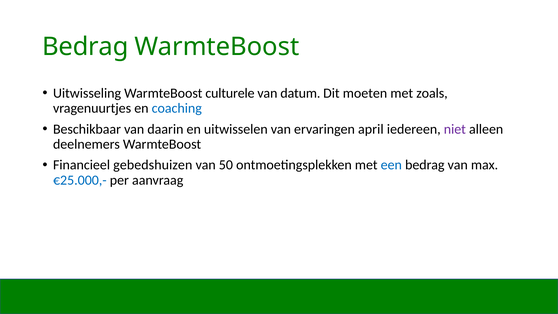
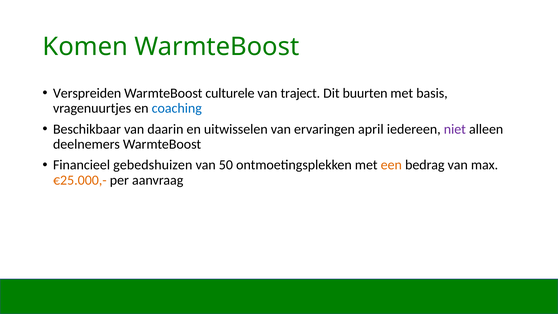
Bedrag: Bedrag -> Komen (85, 47)
Uitwisseling: Uitwisseling -> Verspreiden (87, 93)
datum: datum -> traject (300, 93)
moeten: moeten -> buurten (365, 93)
zoals: zoals -> basis (432, 93)
een colour: blue -> orange (391, 165)
€25.000,- colour: blue -> orange (80, 180)
